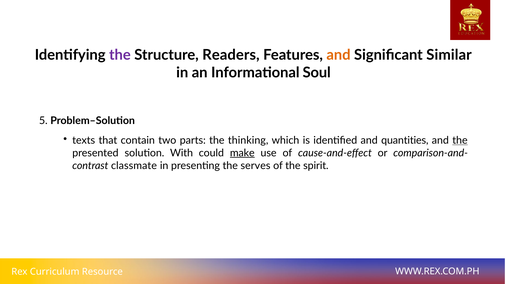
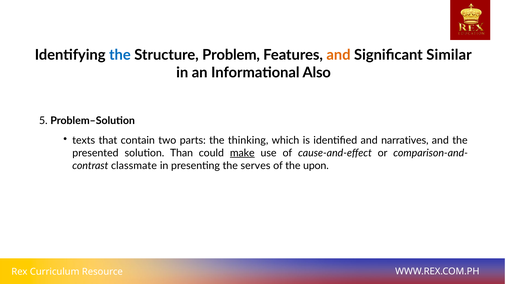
the colour: purple -> blue (120, 55)
Readers: Readers -> Problem (231, 55)
Soul: Soul -> Also (317, 73)
quantities: quantities -> narratives (405, 140)
the underline: present -> none (460, 140)
With: With -> Than (182, 153)
spirit: spirit -> upon (316, 166)
